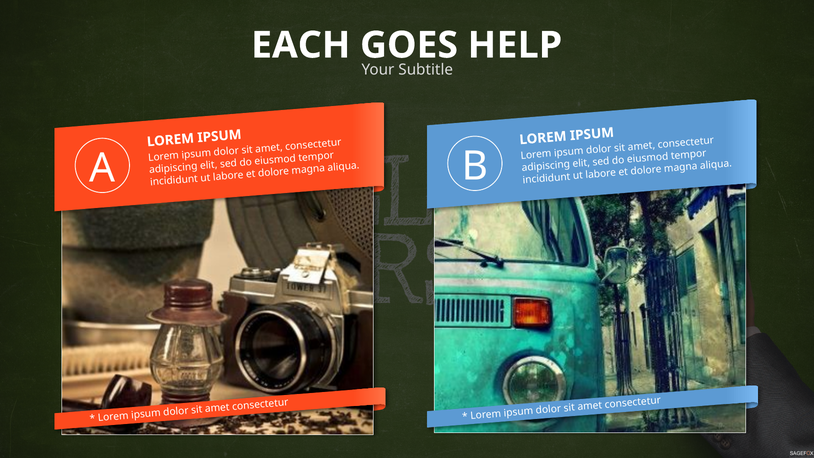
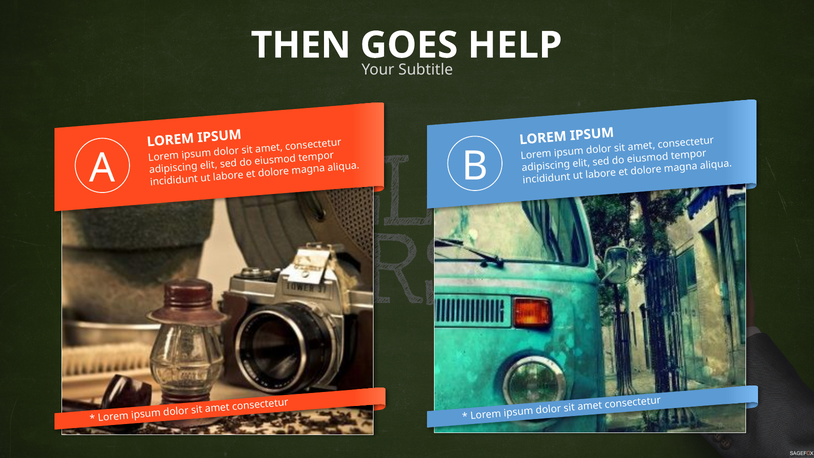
EACH: EACH -> THEN (301, 45)
